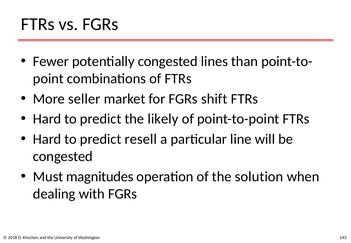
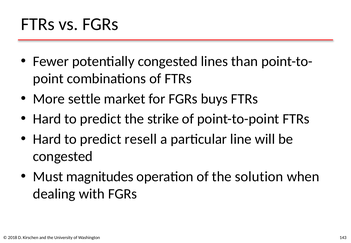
seller: seller -> settle (84, 99)
shift: shift -> buys (214, 99)
likely: likely -> strike (163, 119)
